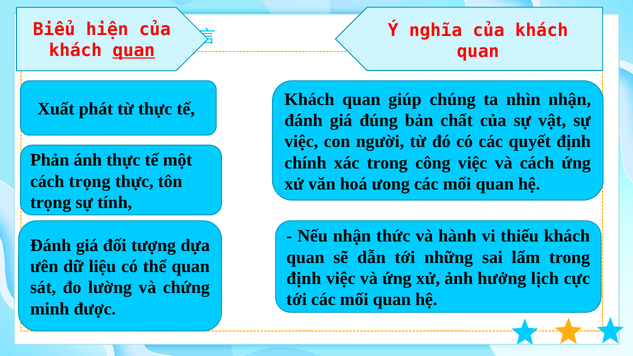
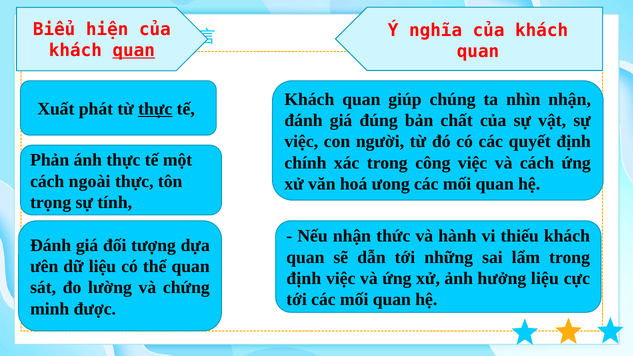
thực underline: none -> present (155, 109)
cách trọng: trọng -> ngoài (90, 181)
hưởng lịch: lịch -> liệu (545, 278)
